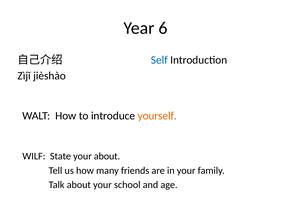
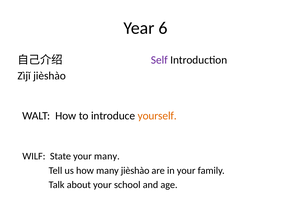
Self colour: blue -> purple (159, 60)
your about: about -> many (107, 156)
many friends: friends -> jièshào (135, 171)
